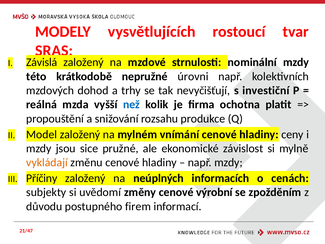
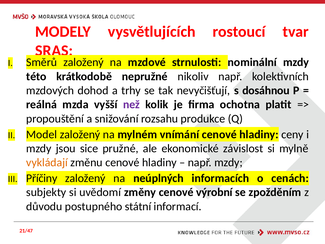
Závislá: Závislá -> Směrů (42, 62)
úrovni: úrovni -> nikoliv (193, 76)
investiční: investiční -> dosáhnou (266, 90)
než colour: blue -> purple (131, 104)
firem: firem -> státní (138, 206)
